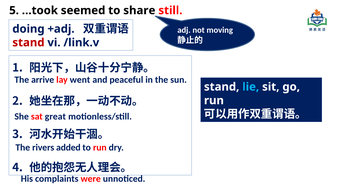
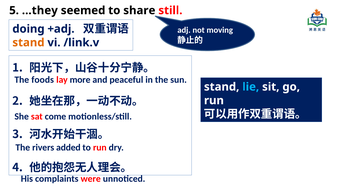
…took: …took -> …they (40, 10)
stand colour: red -> orange (28, 43)
arrive: arrive -> foods (43, 80)
went: went -> more (80, 80)
great: great -> come (55, 117)
